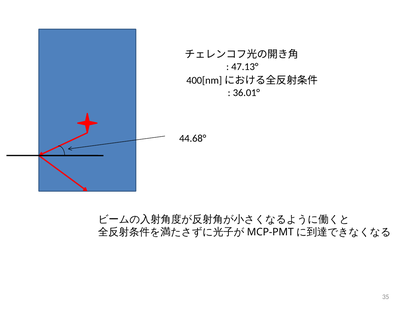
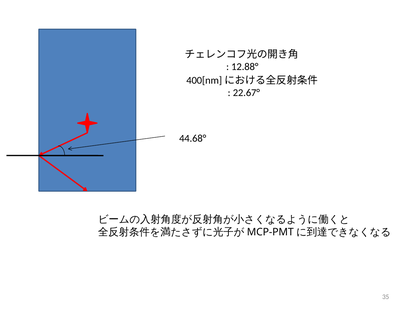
47.13°: 47.13° -> 12.88° (245, 67)
36.01°: 36.01° -> 22.67° (246, 93)
